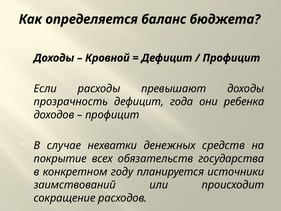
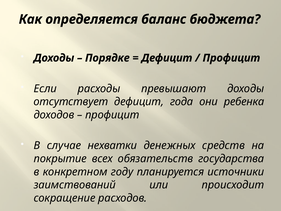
Кровной: Кровной -> Порядке (107, 58)
прозрачность: прозрачность -> отсутствует (71, 102)
